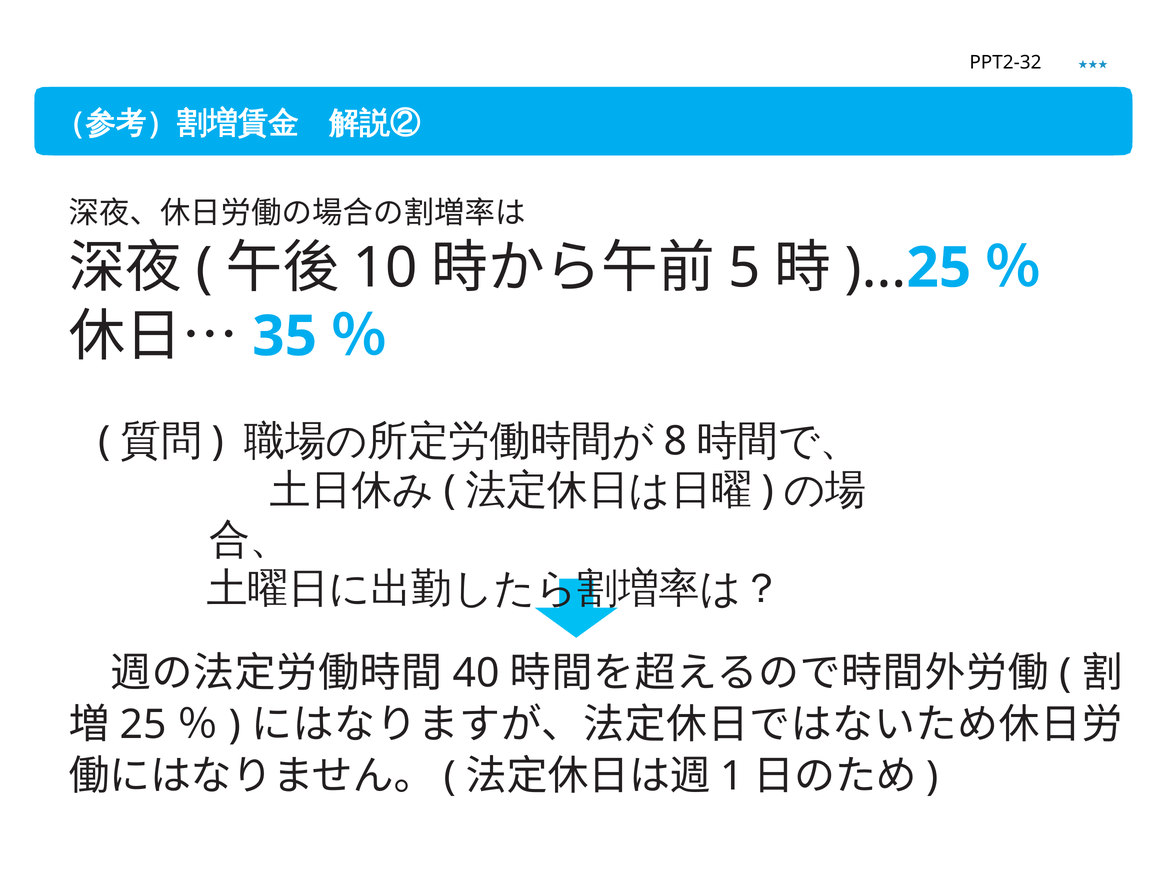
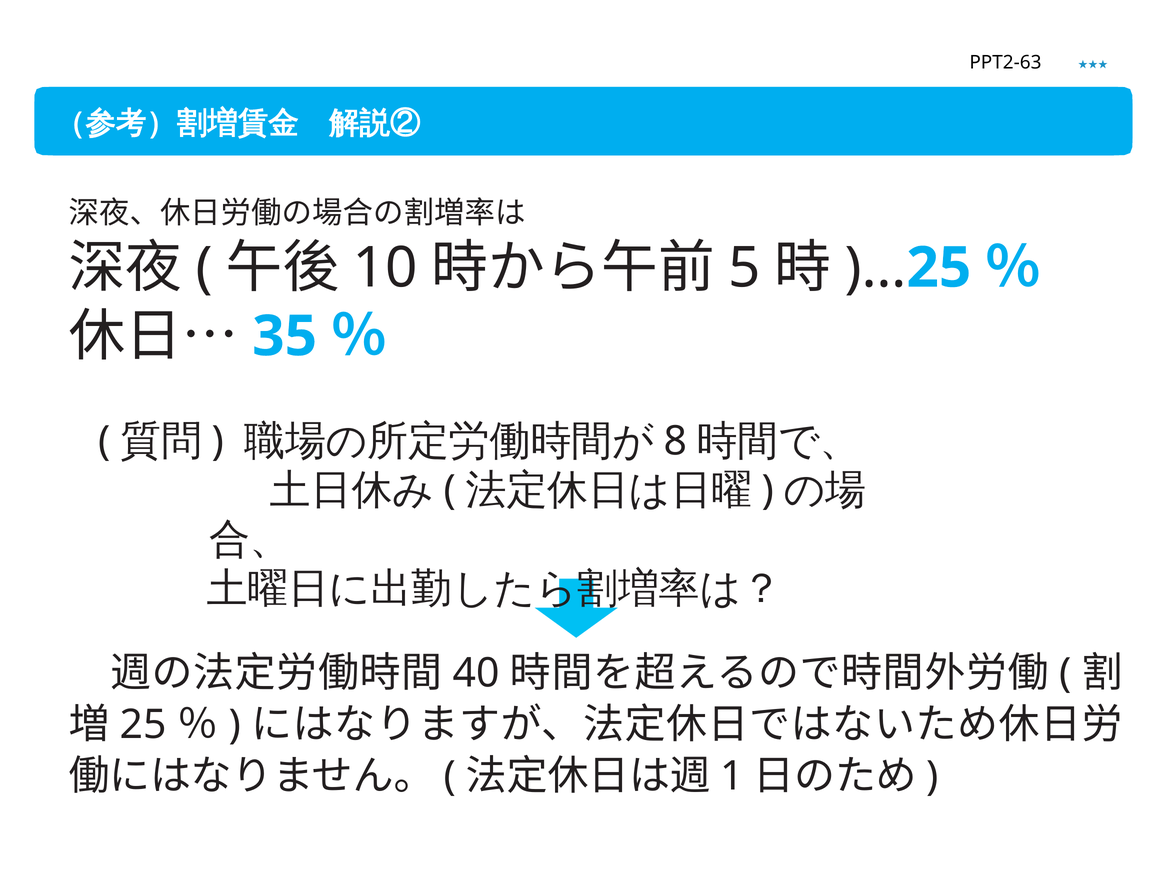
PPT2-32: PPT2-32 -> PPT2-63 (1005, 62)
